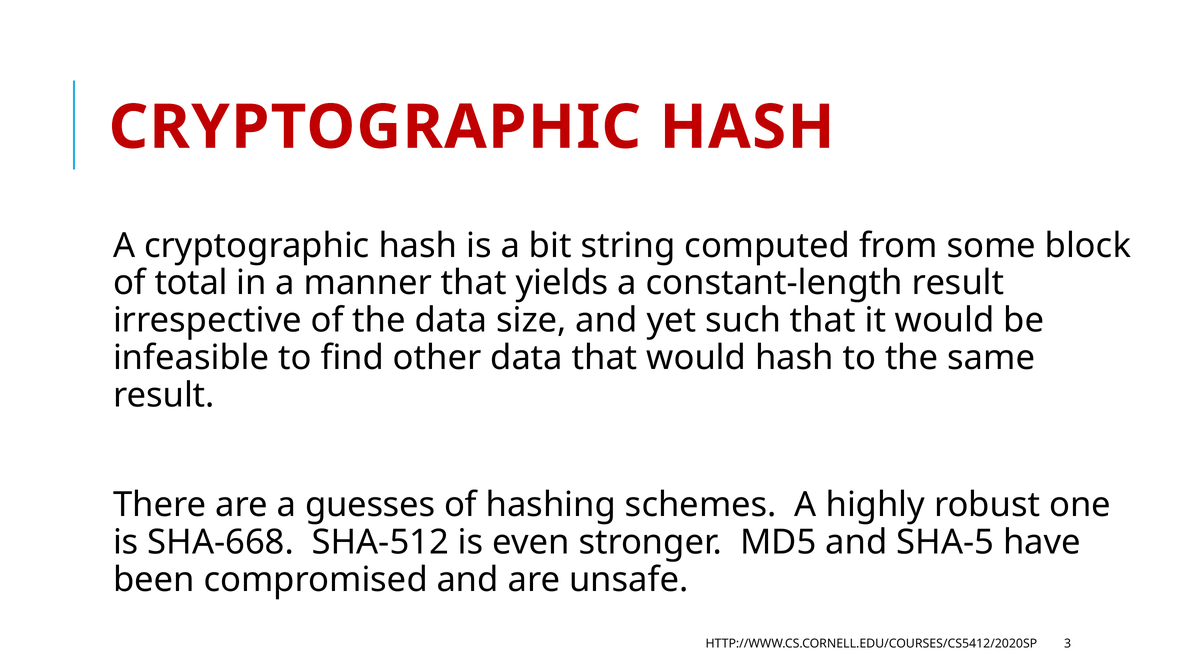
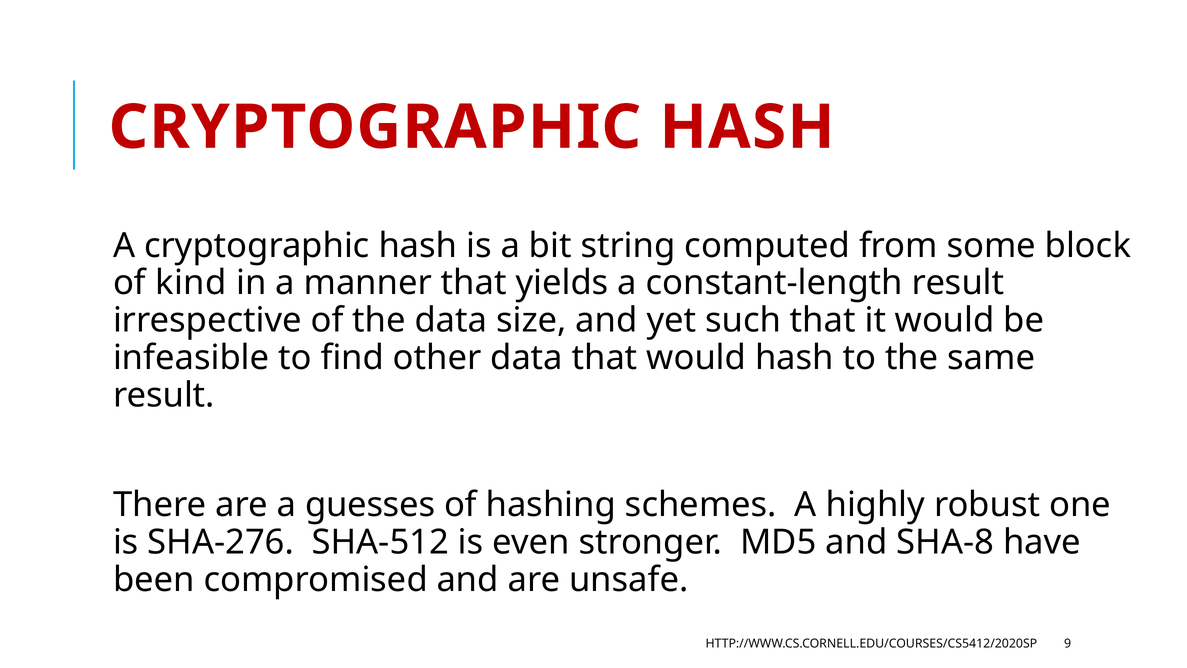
total: total -> kind (191, 283)
SHA-668: SHA-668 -> SHA-276 (221, 542)
SHA-5: SHA-5 -> SHA-8 (945, 542)
3: 3 -> 9 (1068, 643)
